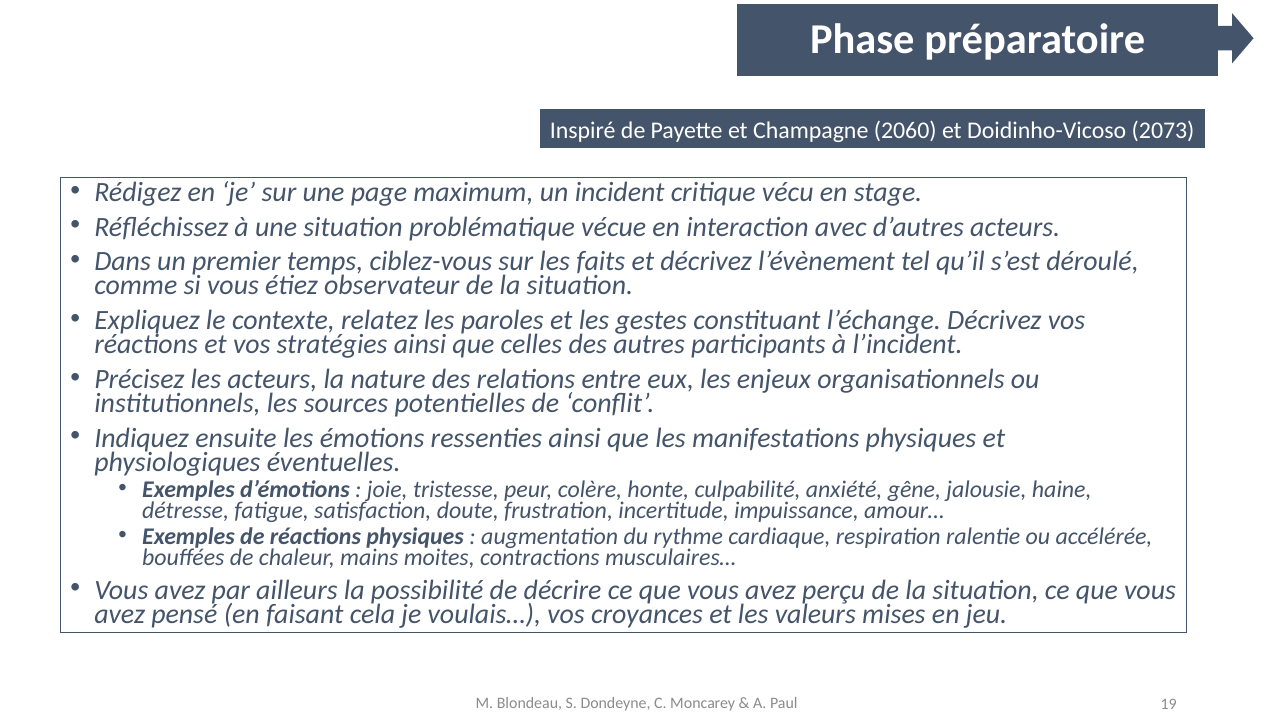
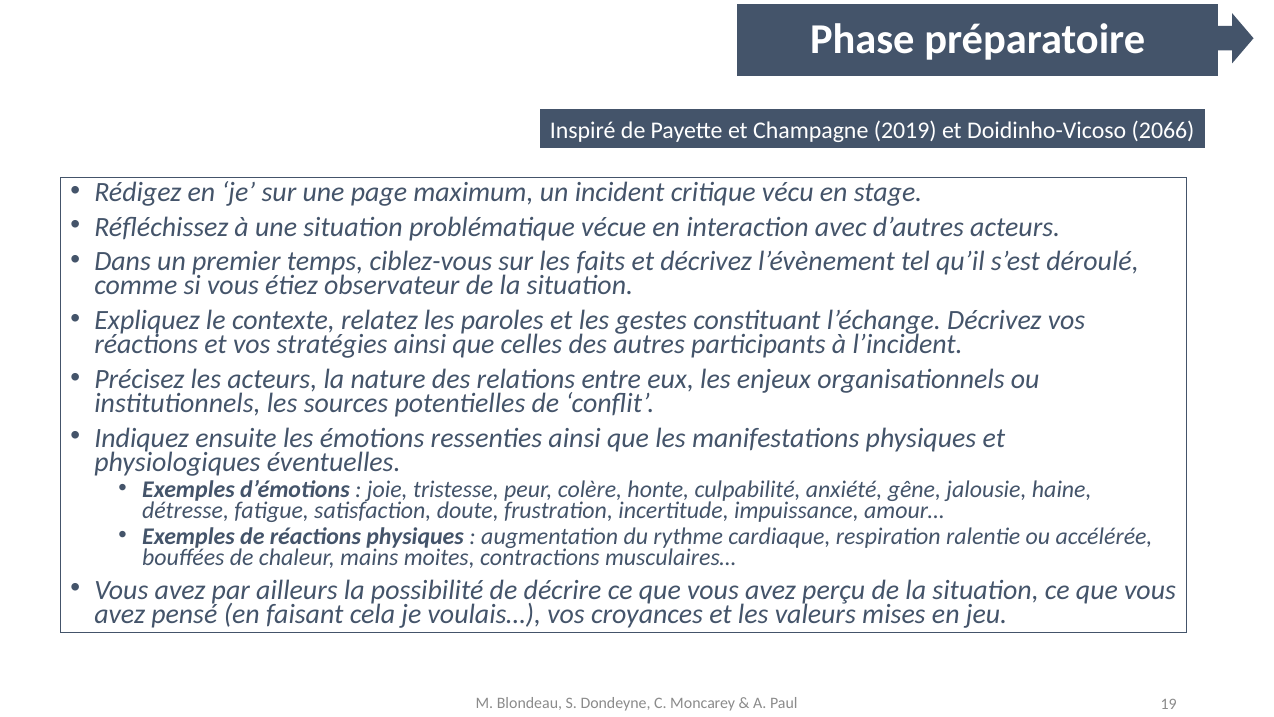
2060: 2060 -> 2019 (905, 130)
2073: 2073 -> 2066 (1163, 130)
